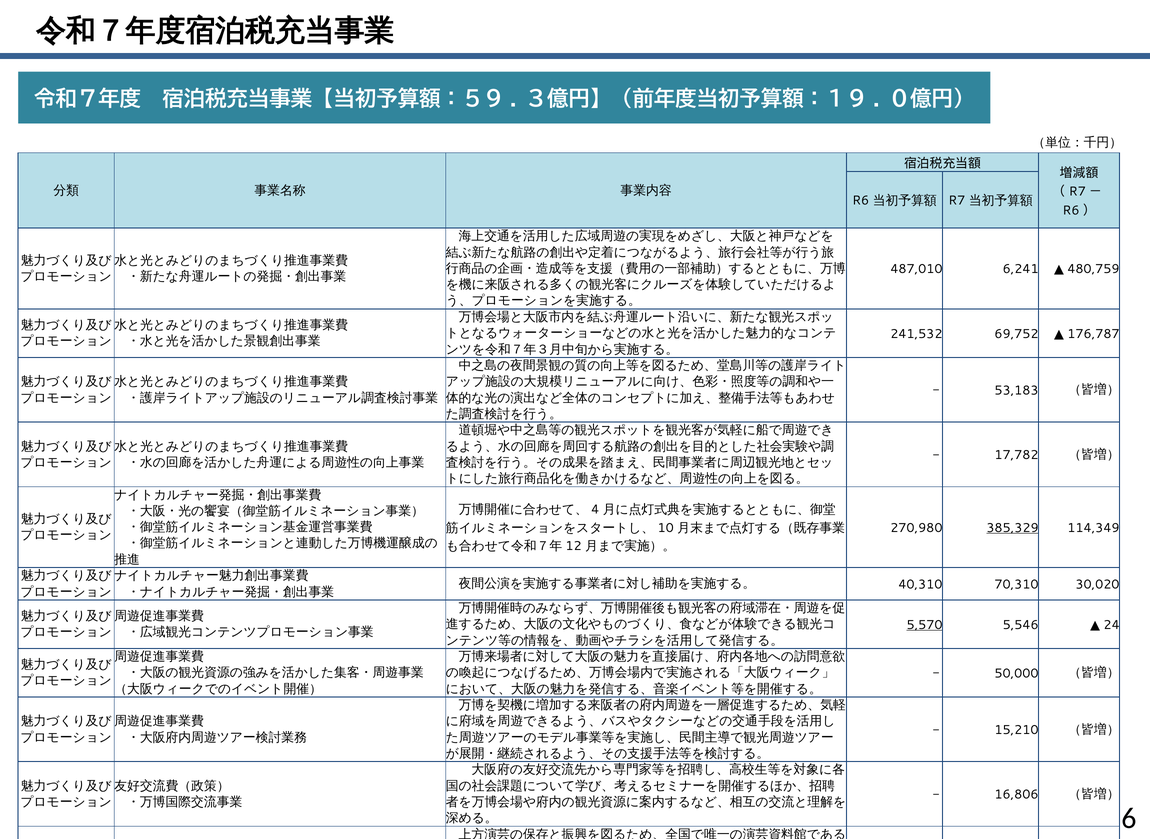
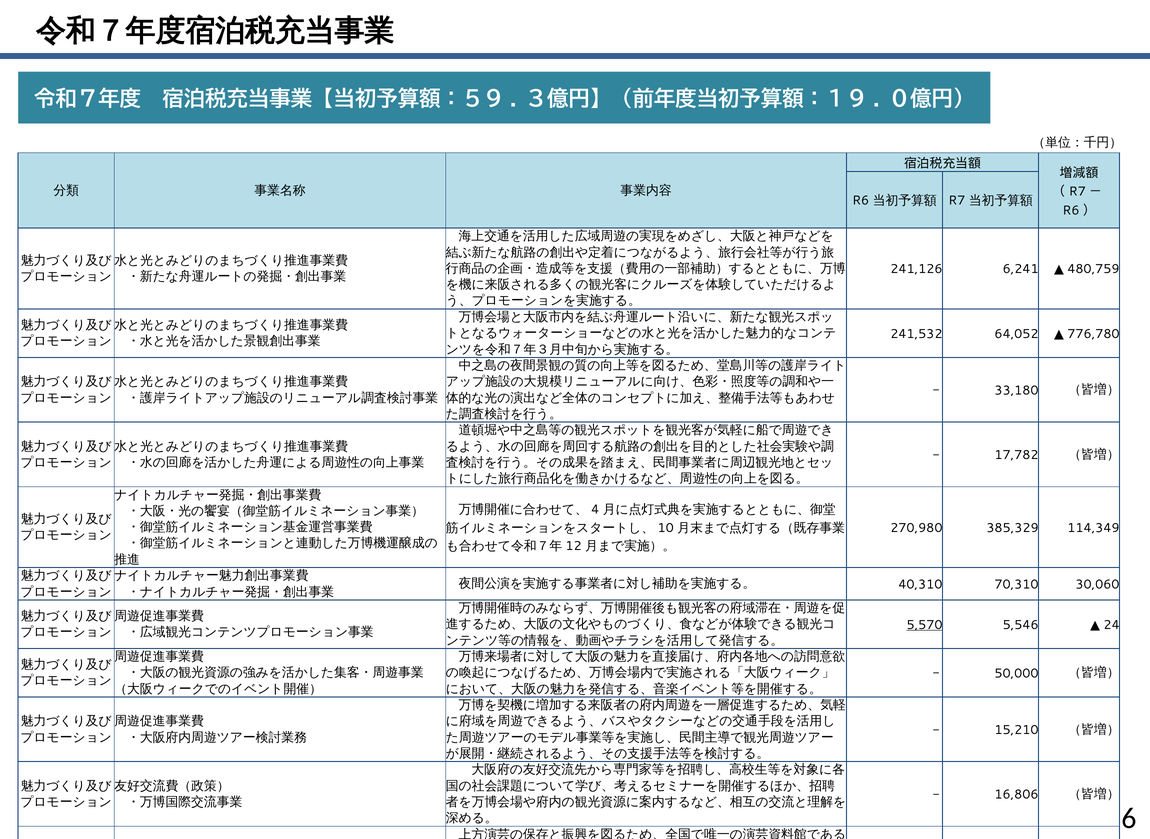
487,010: 487,010 -> 241,126 (916, 269)
69,752: 69,752 -> 64,052 (1016, 334)
176,787: 176,787 -> 776,780 (1093, 334)
53,183: 53,183 -> 33,180 (1016, 390)
385,329 underline: present -> none (1013, 527)
30,020: 30,020 -> 30,060 (1097, 584)
